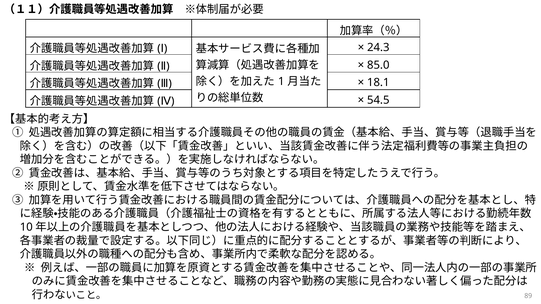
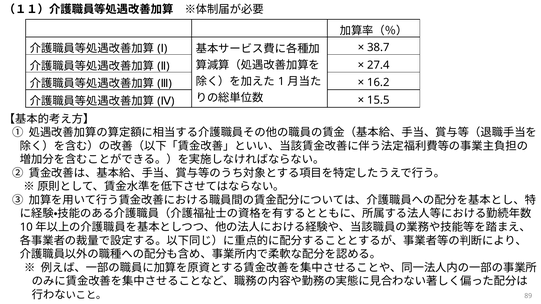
24.3: 24.3 -> 38.7 (378, 47)
85.0: 85.0 -> 27.4 (378, 65)
18.1: 18.1 -> 16.2 (378, 83)
54.5: 54.5 -> 15.5 (378, 100)
